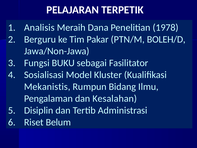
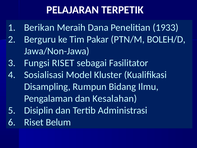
Analisis: Analisis -> Berikan (39, 27)
1978: 1978 -> 1933 (166, 27)
Fungsi BUKU: BUKU -> RISET (63, 63)
Mekanistis: Mekanistis -> Disampling (47, 87)
